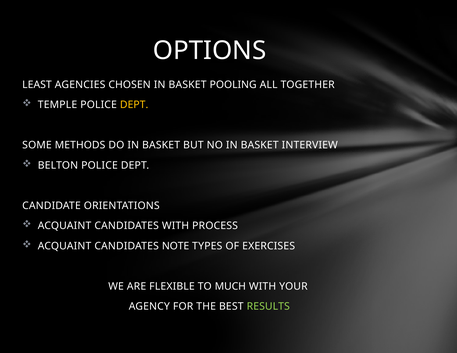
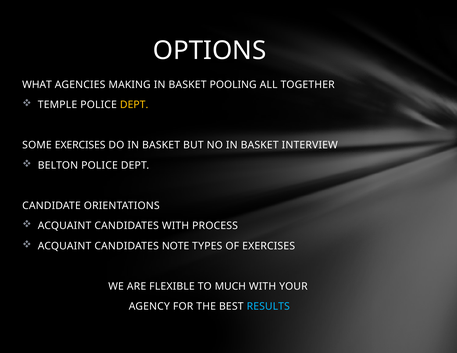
LEAST: LEAST -> WHAT (37, 85)
CHOSEN: CHOSEN -> MAKING (130, 85)
SOME METHODS: METHODS -> EXERCISES (80, 145)
RESULTS colour: light green -> light blue (268, 307)
